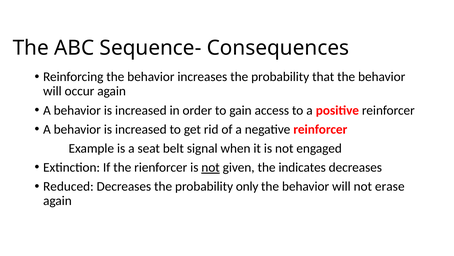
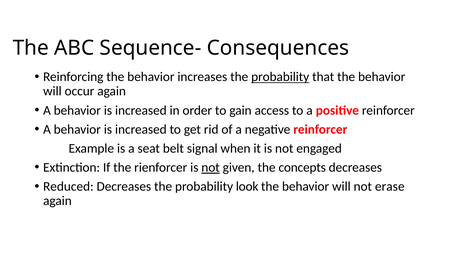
probability underline: none -> present (280, 77)
indicates: indicates -> concepts (302, 167)
only: only -> look (247, 186)
